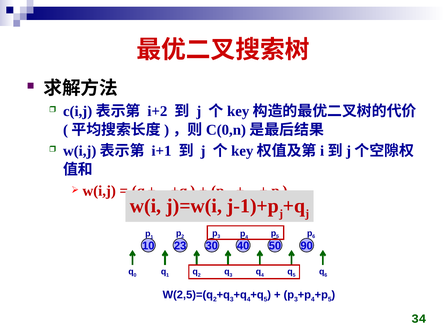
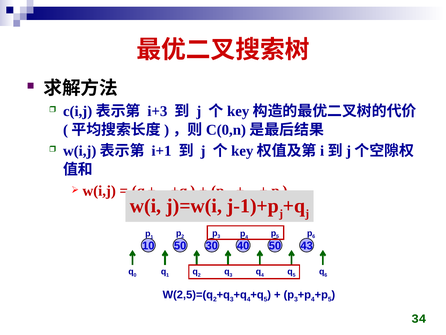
i+2: i+2 -> i+3 (157, 111)
10 23: 23 -> 50 (180, 246)
90: 90 -> 43 (307, 246)
